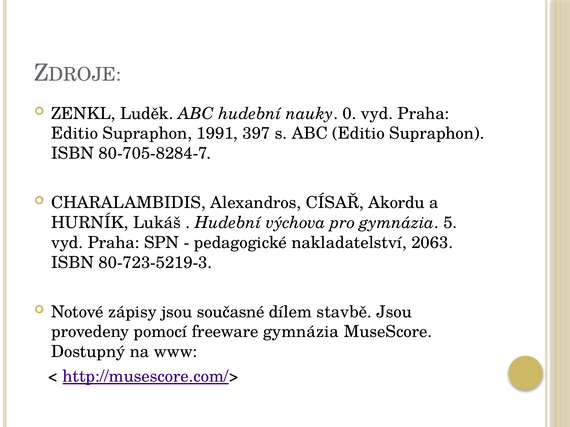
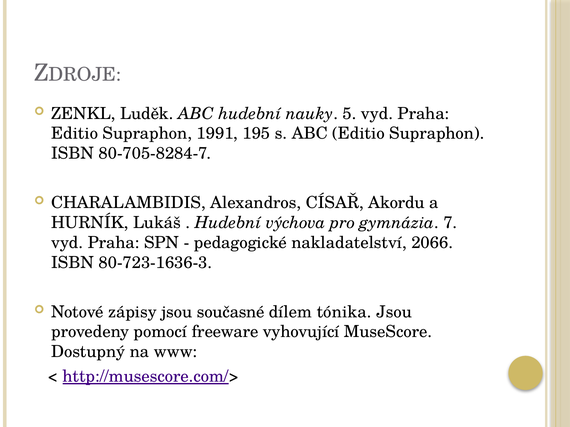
0: 0 -> 5 (349, 114)
397: 397 -> 195 (256, 134)
5: 5 -> 7 (450, 223)
2063: 2063 -> 2066 (432, 243)
80-723-5219-3: 80-723-5219-3 -> 80-723-1636-3 (155, 263)
stavbě: stavbě -> tónika (344, 312)
freeware gymnázia: gymnázia -> vyhovující (301, 332)
